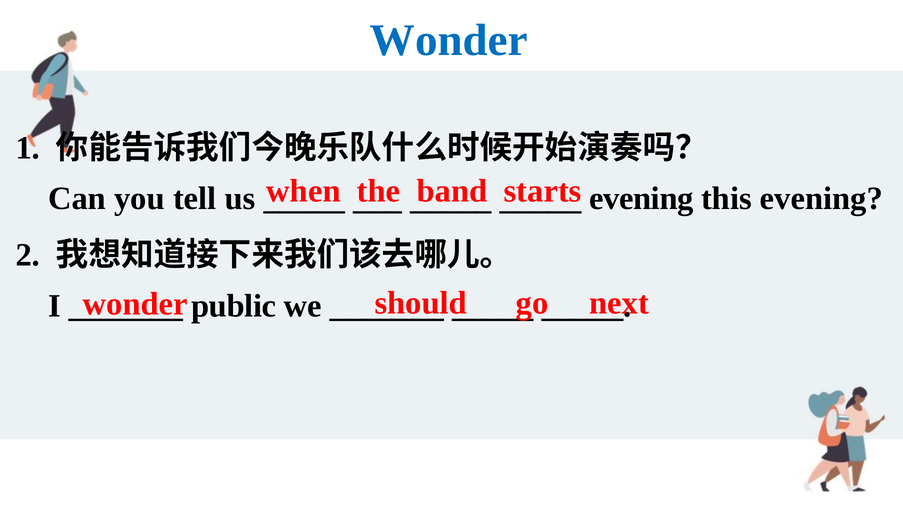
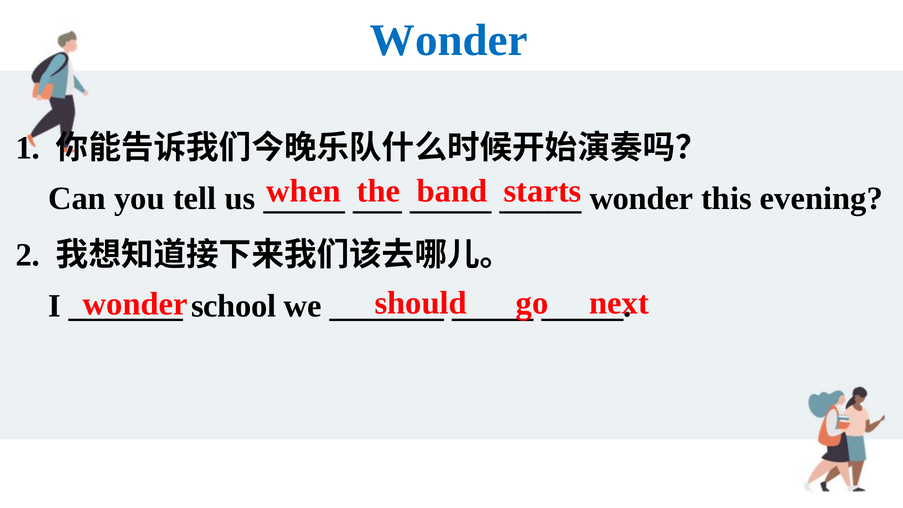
evening: evening -> wonder (641, 199)
public: public -> school (234, 306)
